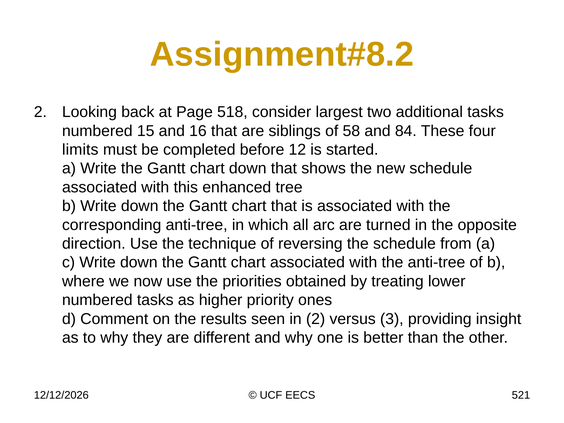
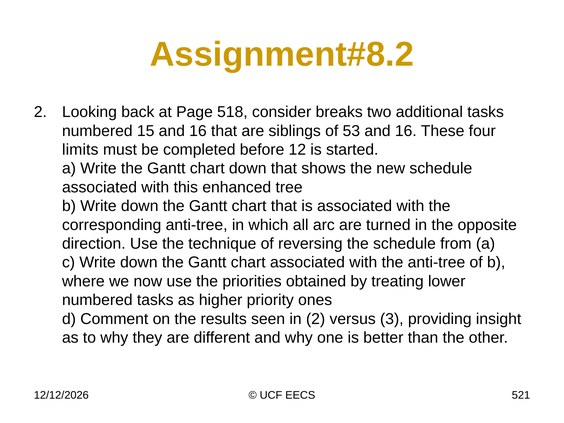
largest: largest -> breaks (339, 112)
58: 58 -> 53 (351, 131)
84: 84 -> 16 (406, 131)
